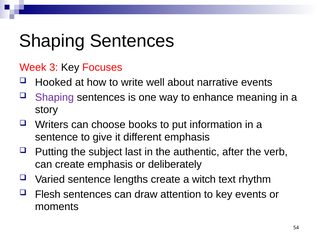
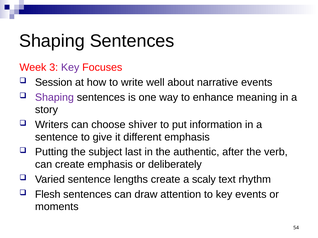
Key colour: black -> purple (70, 67)
Hooked: Hooked -> Session (54, 83)
books: books -> shiver (143, 125)
witch: witch -> scaly (204, 180)
